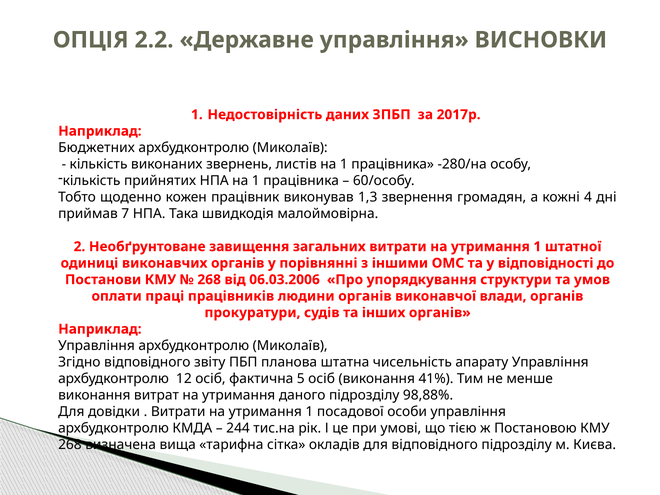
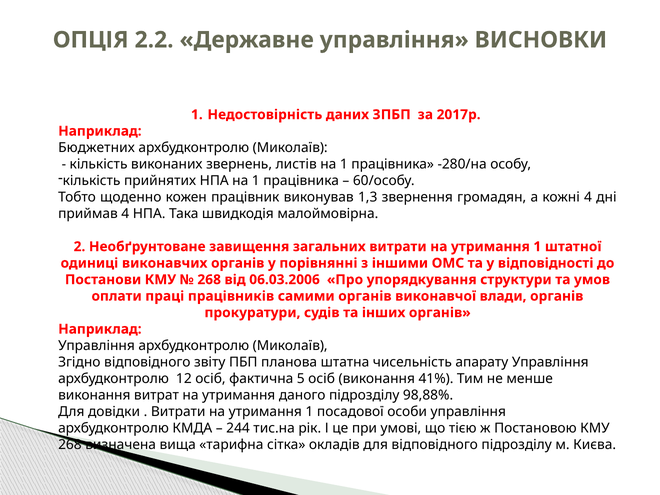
приймав 7: 7 -> 4 (125, 214)
людини: людини -> самими (306, 296)
